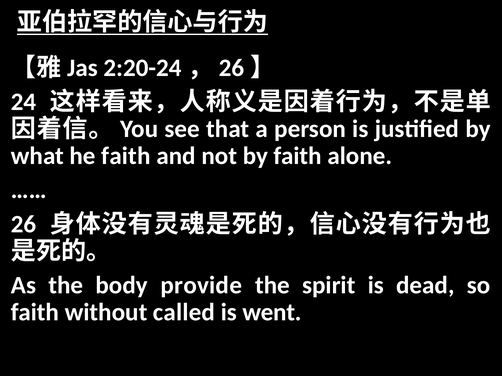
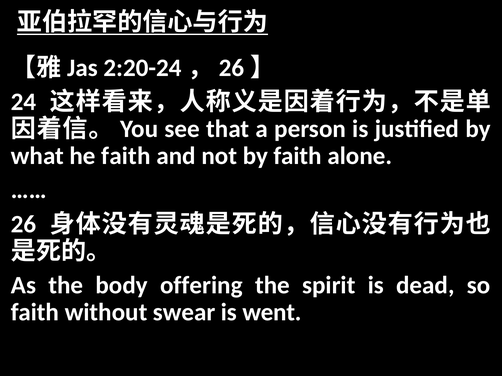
provide: provide -> offering (201, 286)
called: called -> swear (184, 313)
